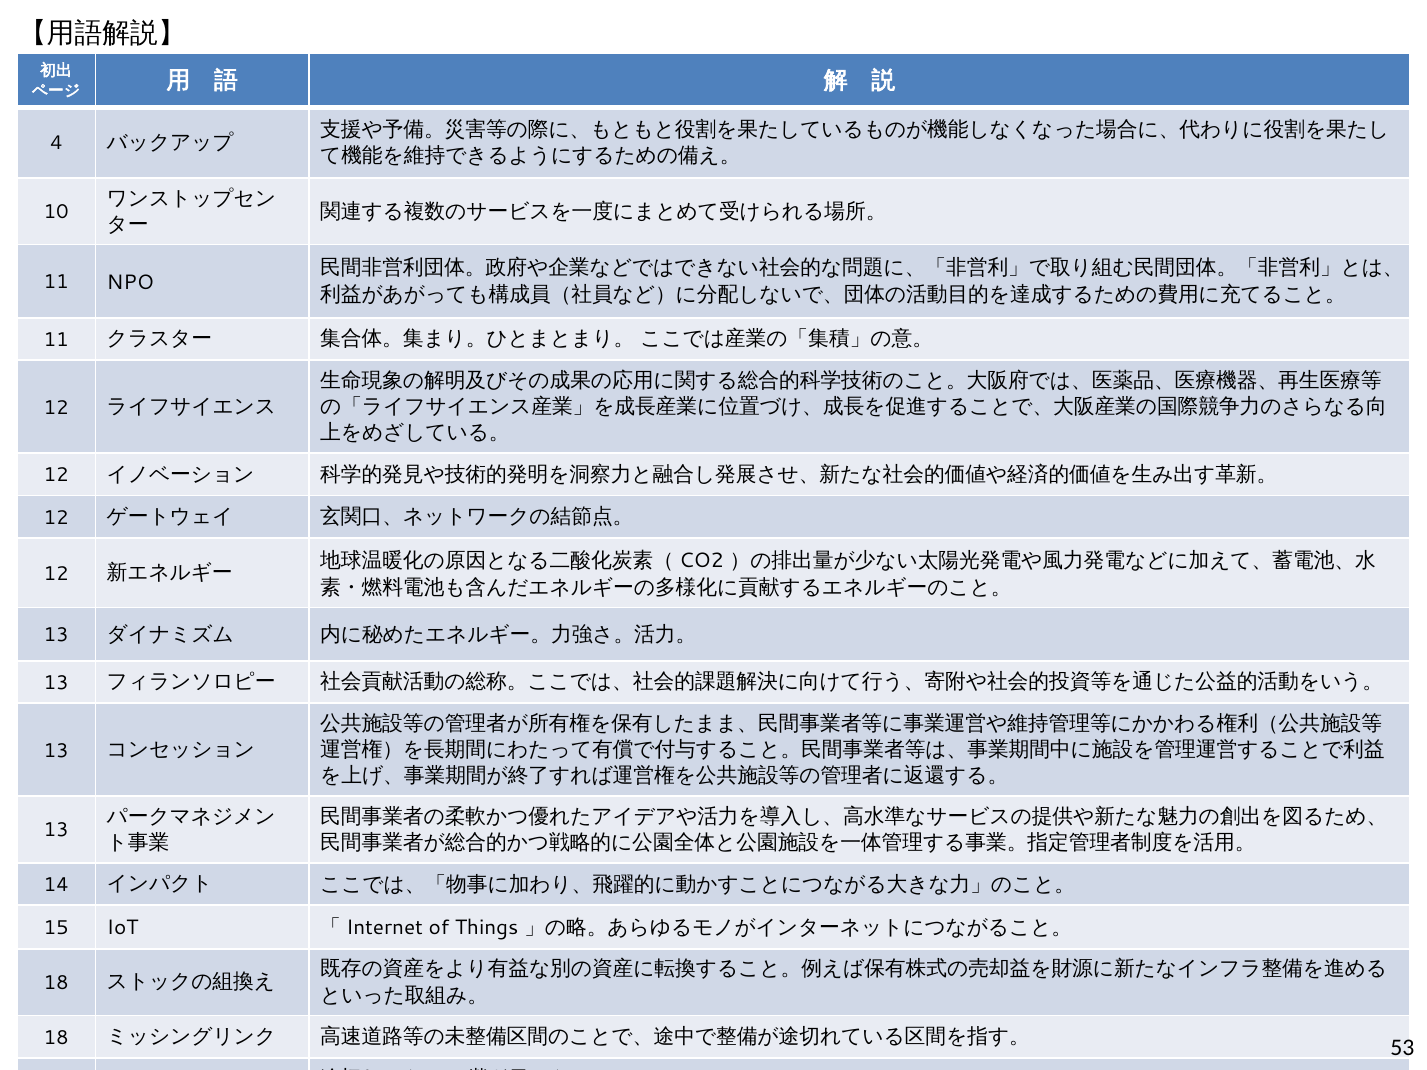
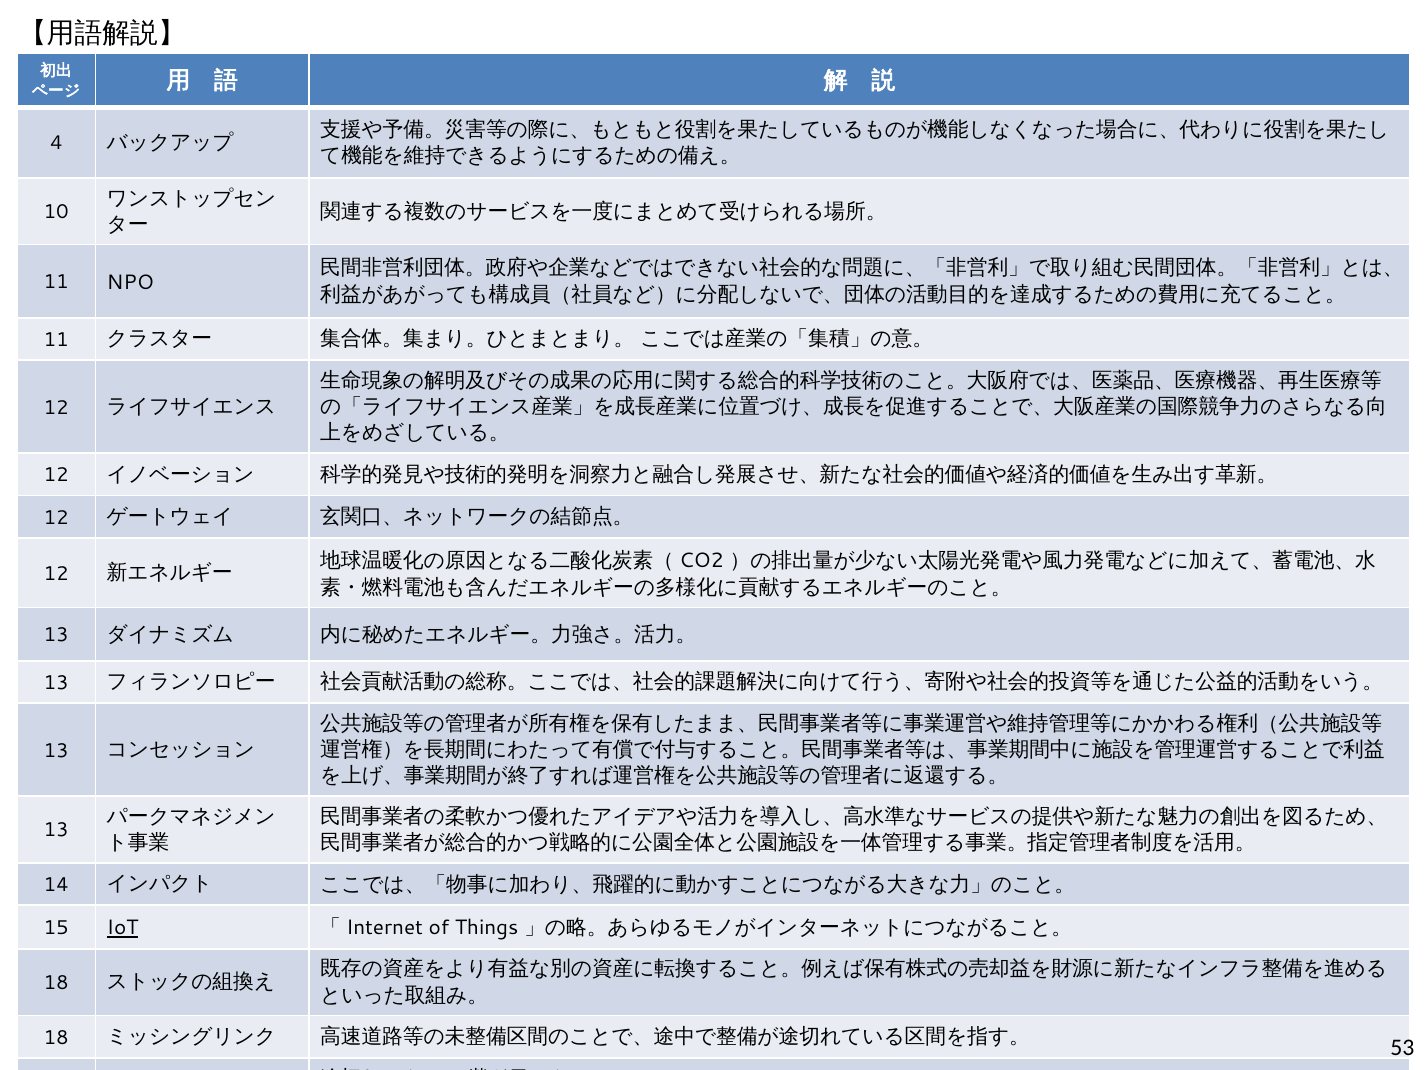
IoT underline: none -> present (123, 928)
